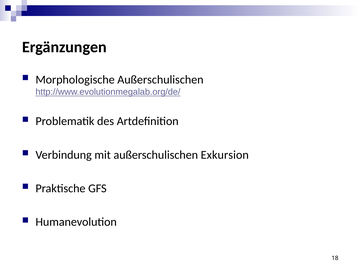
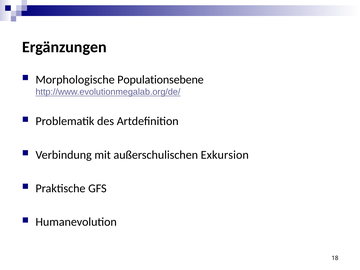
Morphologische Außerschulischen: Außerschulischen -> Populationsebene (161, 80)
